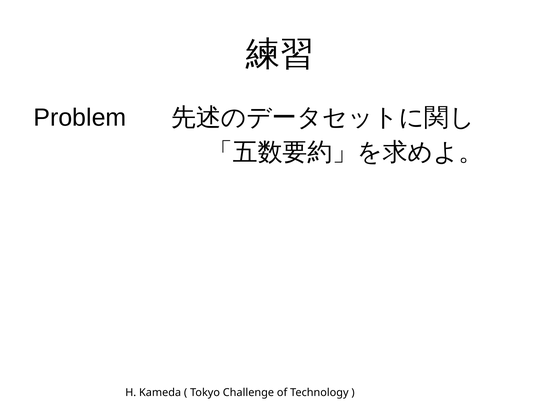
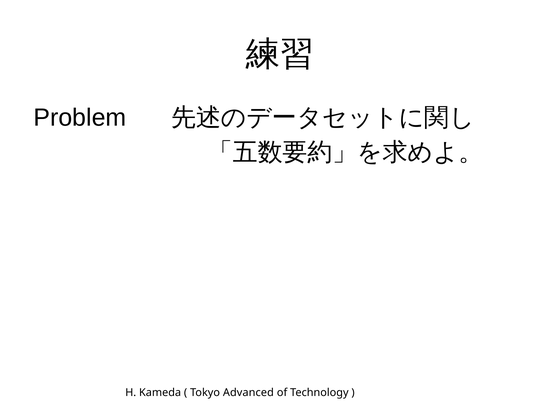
Challenge: Challenge -> Advanced (248, 393)
